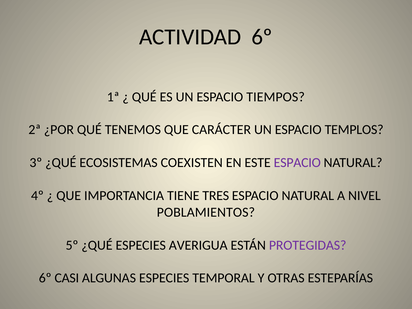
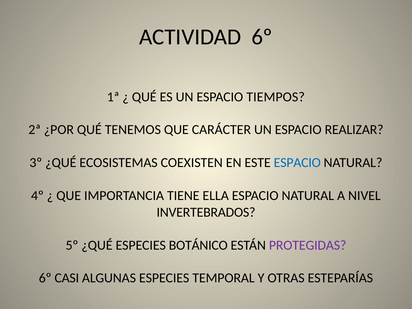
TEMPLOS: TEMPLOS -> REALIZAR (354, 130)
ESPACIO colour: purple -> blue (297, 163)
TRES: TRES -> ELLA (216, 196)
POBLAMIENTOS: POBLAMIENTOS -> INVERTEBRADOS (206, 212)
AVERIGUA: AVERIGUA -> BOTÁNICO (198, 245)
